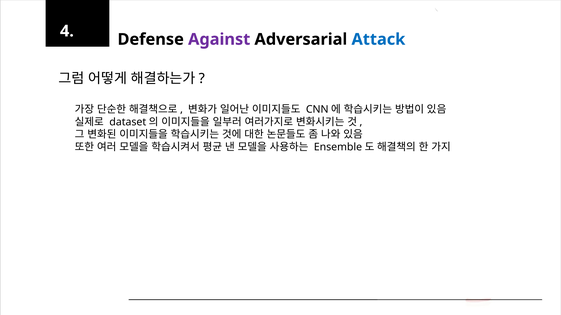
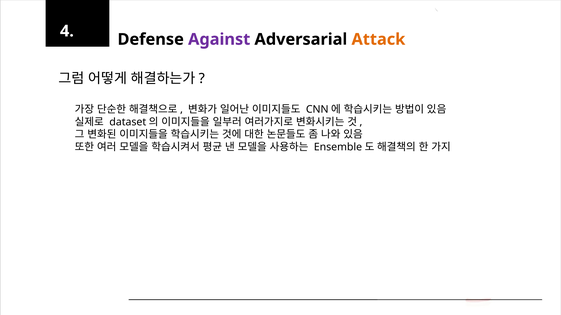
Attack colour: blue -> orange (378, 39)
